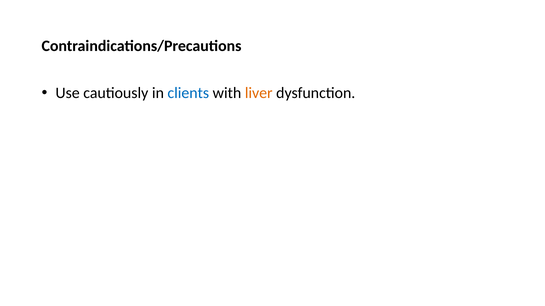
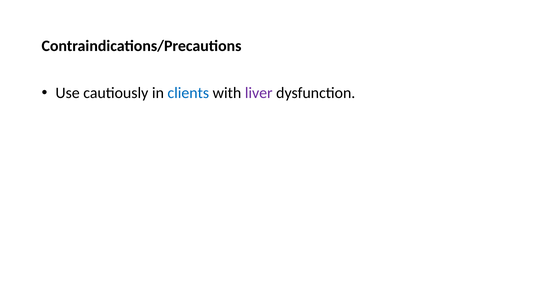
liver colour: orange -> purple (259, 93)
